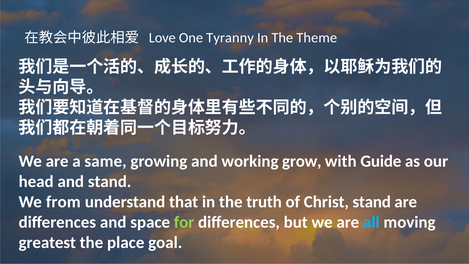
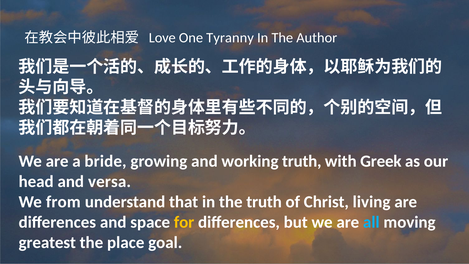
Theme: Theme -> Author (317, 38)
same: same -> bride (105, 161)
working grow: grow -> truth (302, 161)
Guide: Guide -> Greek (381, 161)
and stand: stand -> versa (109, 181)
Christ stand: stand -> living (372, 202)
for colour: light green -> yellow (184, 222)
